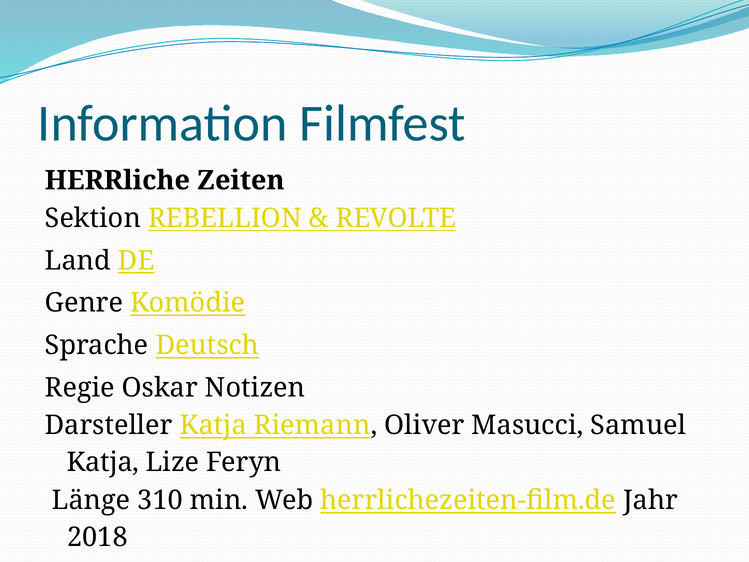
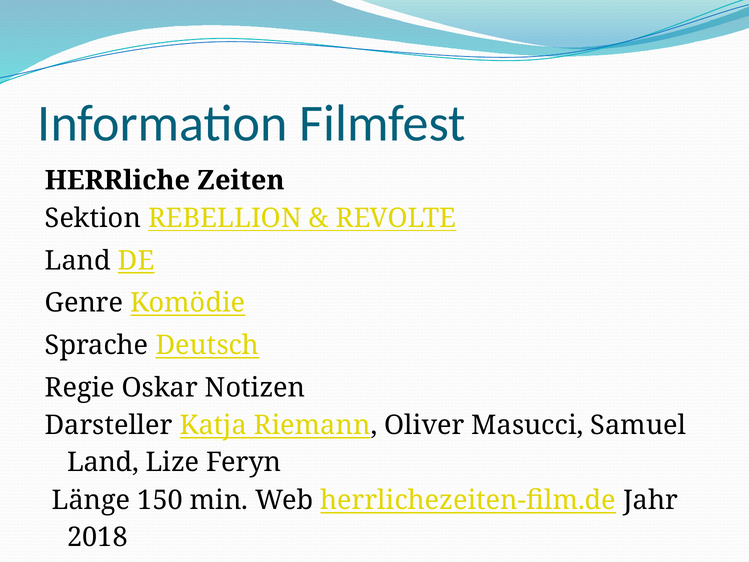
Katja: Katja -> Land (103, 462)
310: 310 -> 150 (160, 500)
